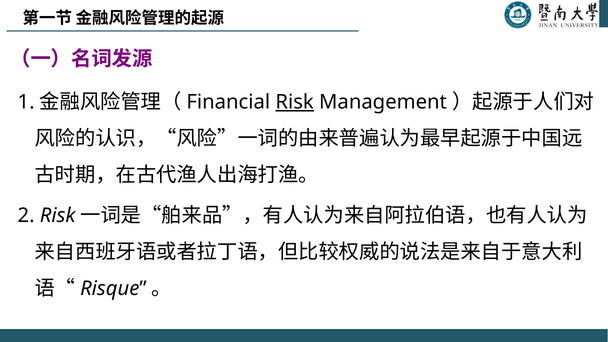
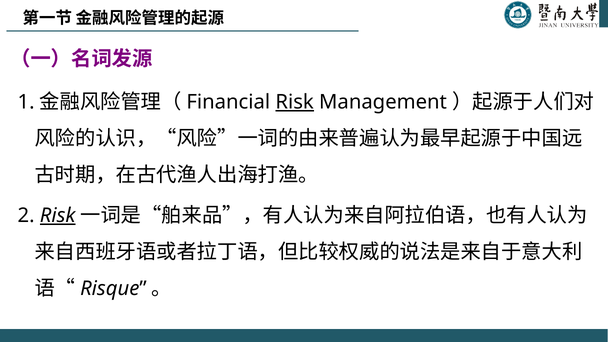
Risk underline: none -> present (58, 216)
